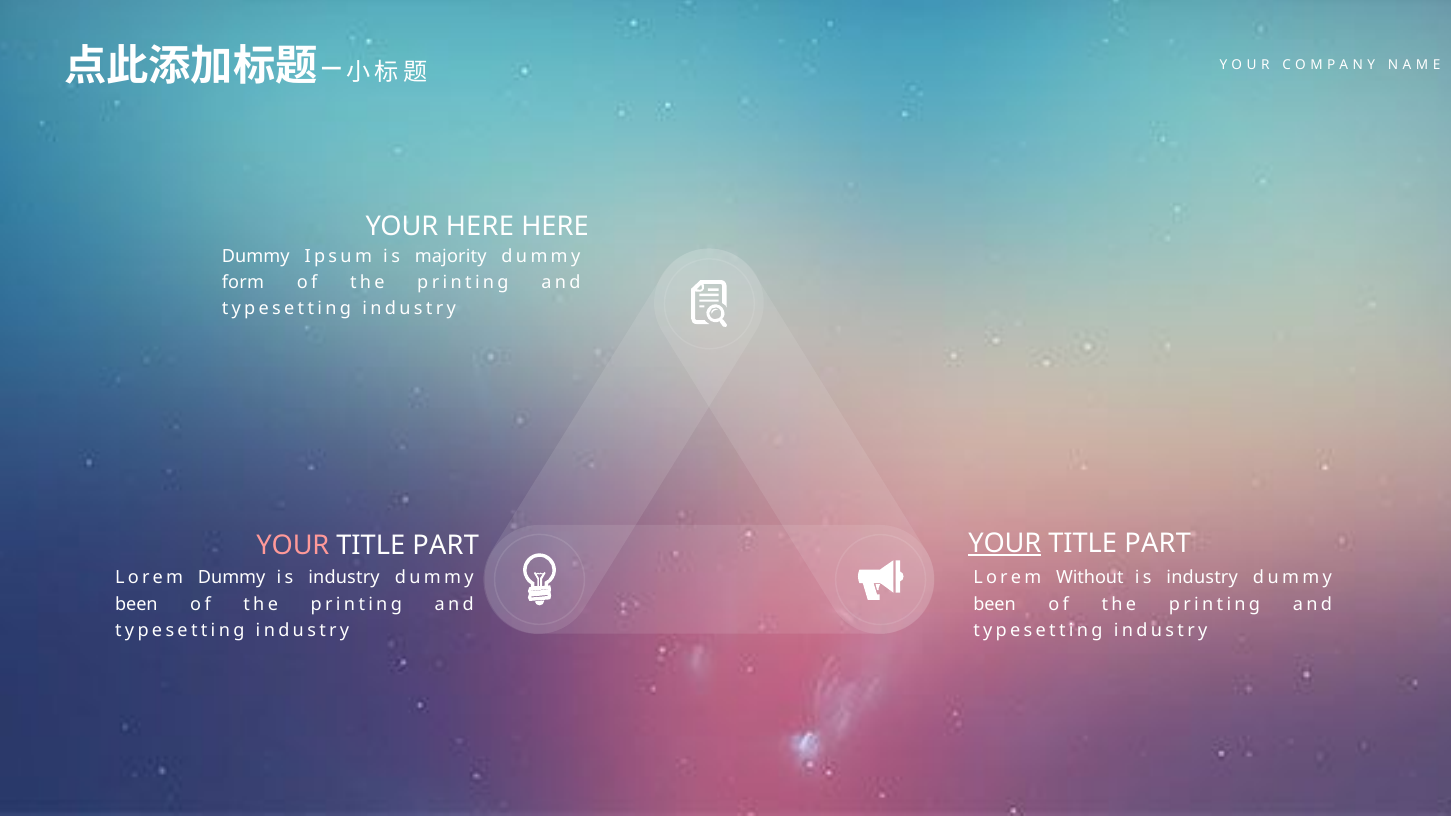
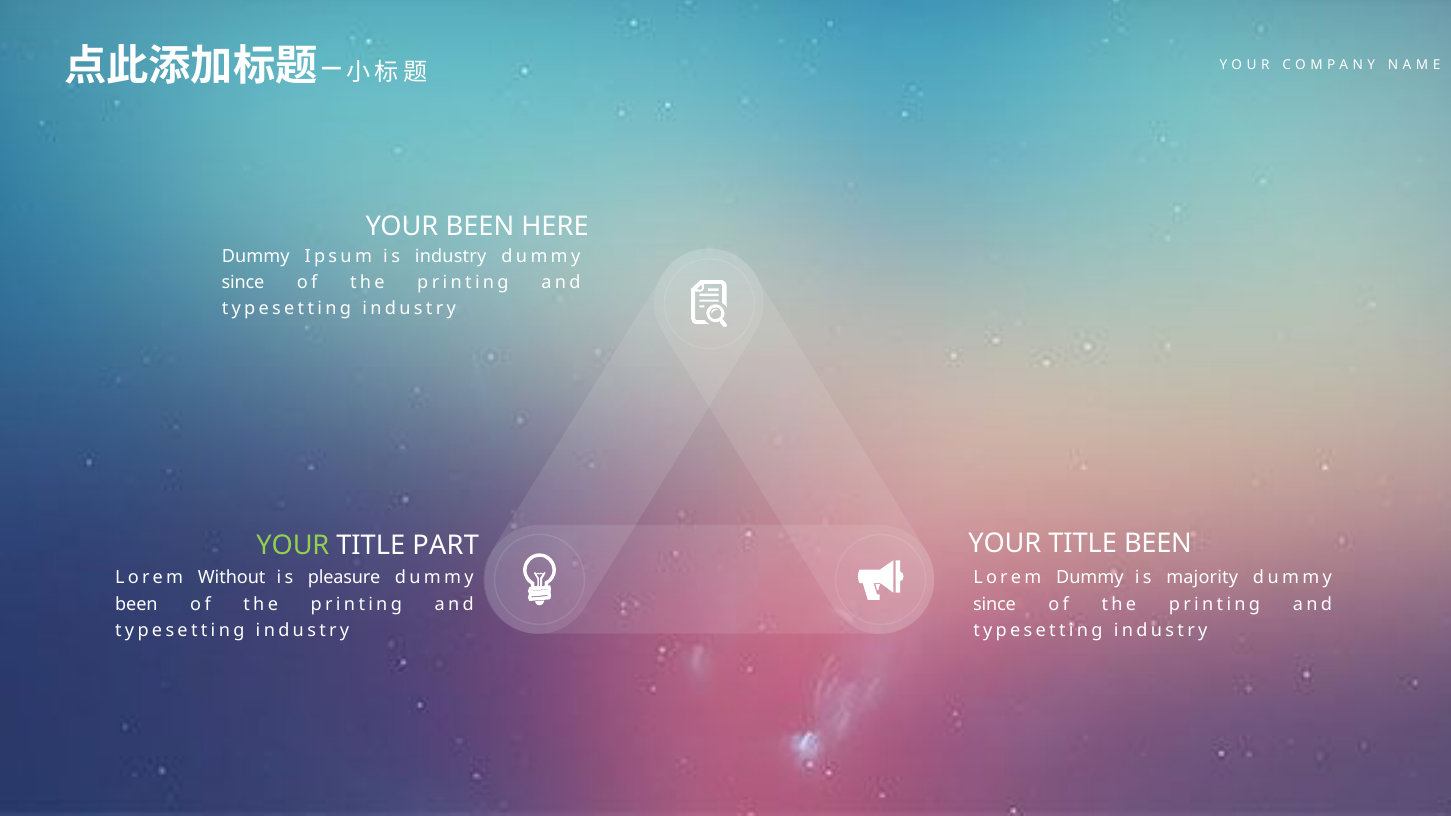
YOUR HERE: HERE -> BEEN (480, 226)
is majority: majority -> industry (451, 256)
form: form -> since (243, 282)
YOUR underline: present -> none (1005, 544)
PART: PART -> BEEN (1158, 544)
YOUR colour: pink -> light green (293, 546)
Lorem Dummy: Dummy -> Without (232, 578)
industry: industry -> pleasure (344, 578)
Lorem Without: Without -> Dummy (1090, 578)
industry: industry -> majority (1202, 578)
been: been -> since (995, 604)
